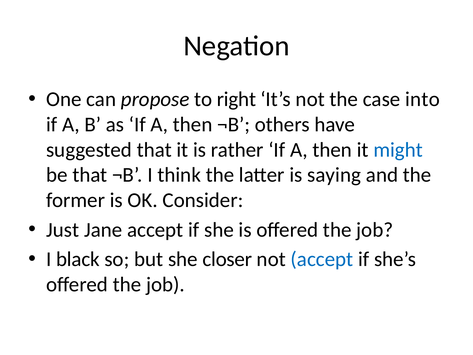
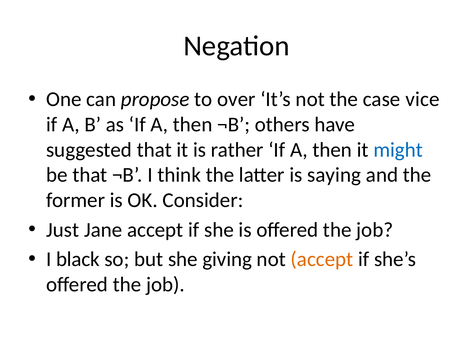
right: right -> over (236, 99)
into: into -> vice (423, 99)
closer: closer -> giving (227, 259)
accept colour: blue -> orange (322, 259)
